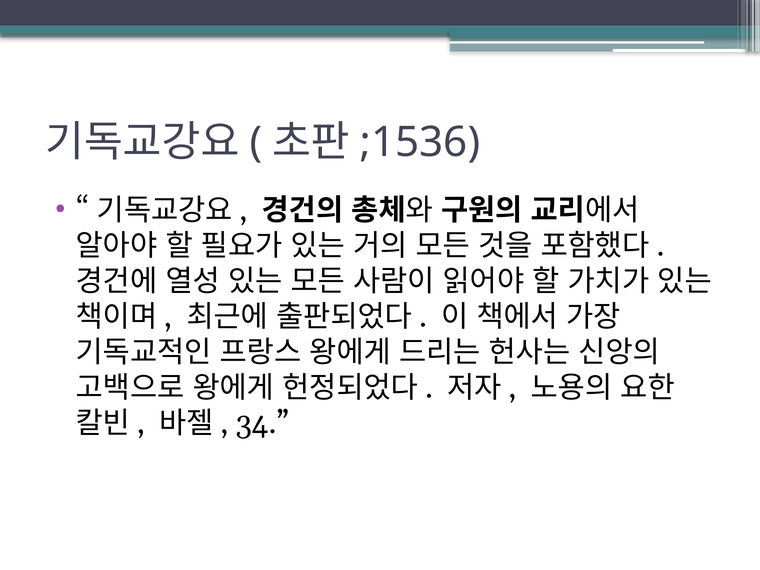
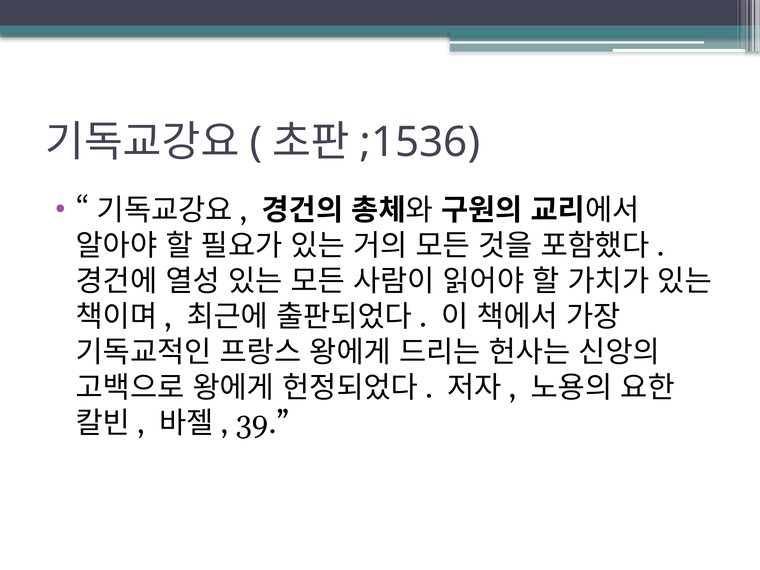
34: 34 -> 39 (262, 423)
